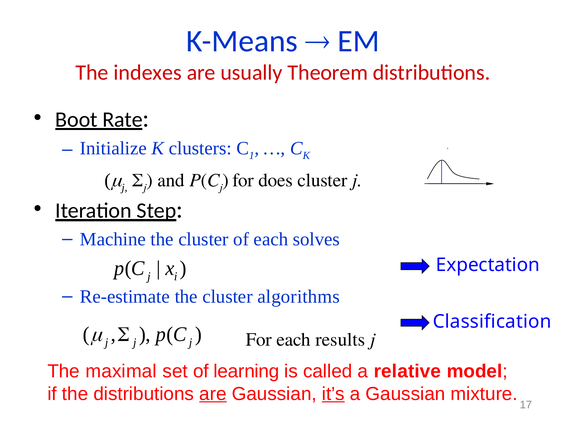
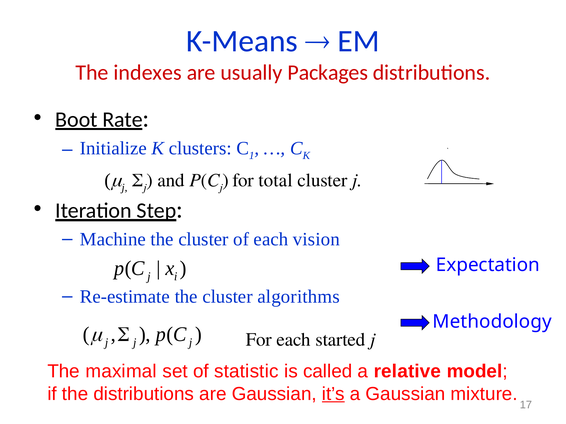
Theorem: Theorem -> Packages (328, 73)
does: does -> total (276, 180)
solves: solves -> vision (316, 240)
Classification: Classification -> Methodology (492, 322)
results: results -> started (340, 340)
learning: learning -> statistic (246, 372)
are underline: present -> none (213, 394)
